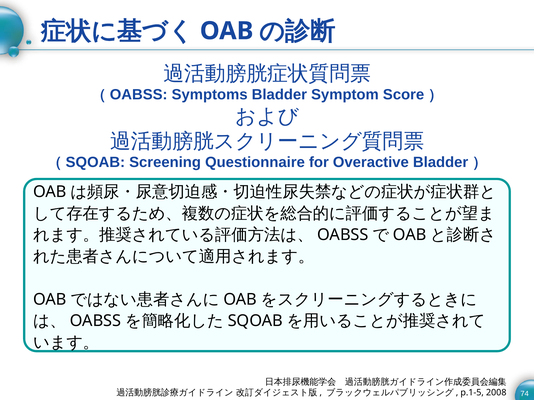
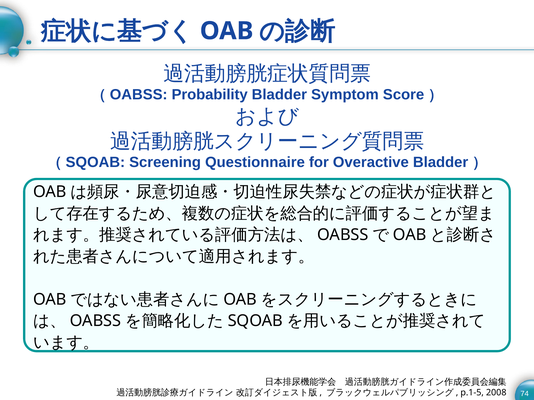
Symptoms: Symptoms -> Probability (210, 95)
